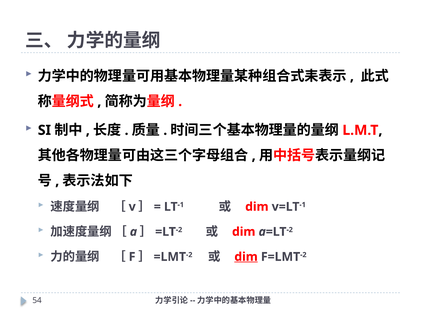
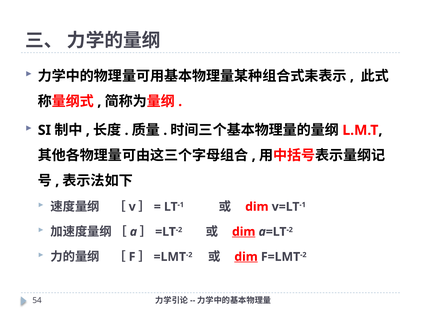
dim underline: none -> present (244, 232)
